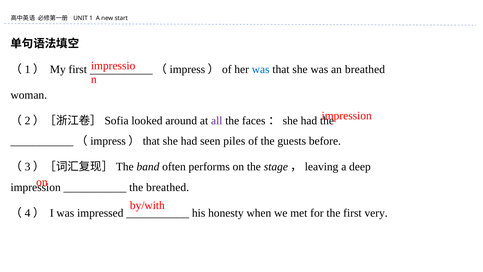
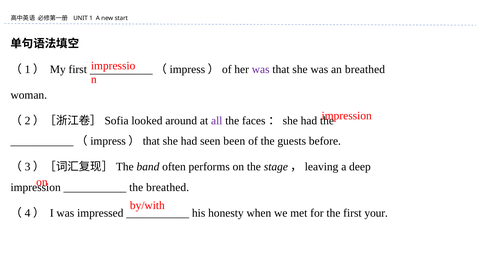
was colour: blue -> purple (261, 69)
piles: piles -> been (234, 141)
very: very -> your (376, 213)
